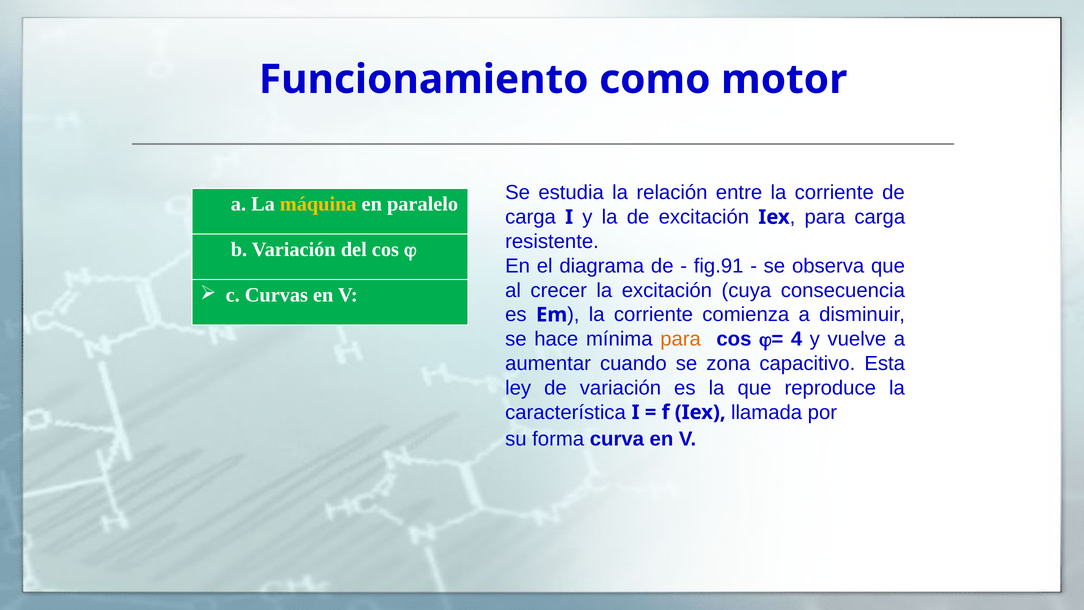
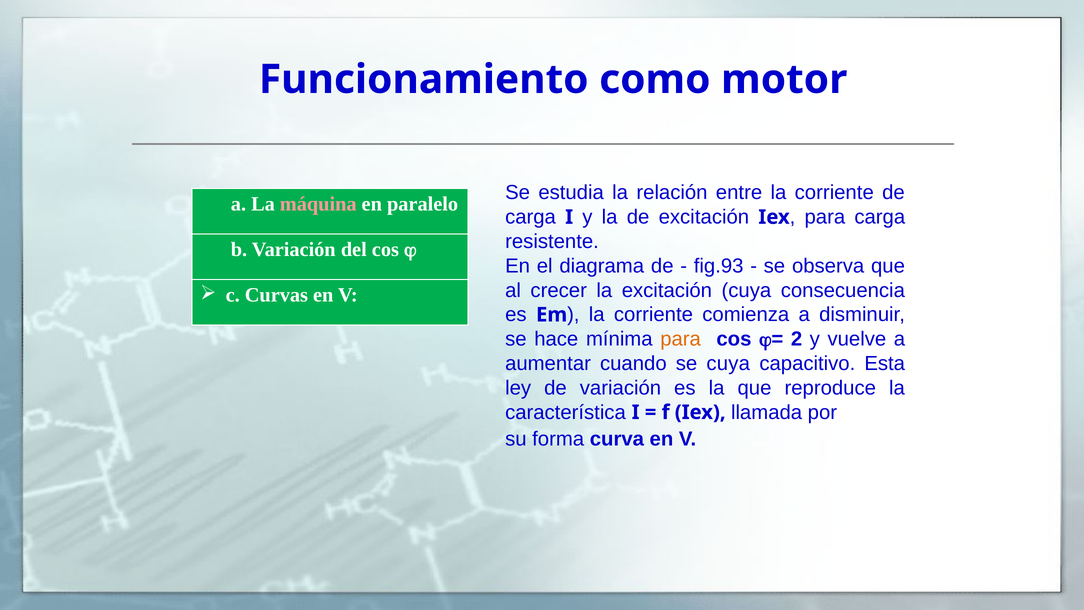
máquina colour: yellow -> pink (318, 204)
fig.91: fig.91 -> fig.93 (719, 266)
4: 4 -> 2 (797, 339)
se zona: zona -> cuya (728, 363)
